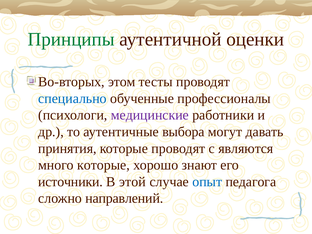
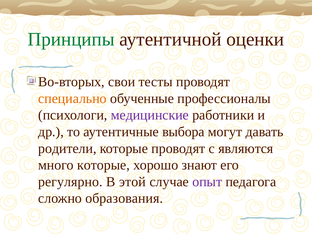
этом: этом -> свои (122, 82)
специально colour: blue -> orange (72, 99)
принятия: принятия -> родители (67, 148)
источники: источники -> регулярно (70, 182)
опыт colour: blue -> purple (207, 182)
направлений: направлений -> образования (124, 198)
